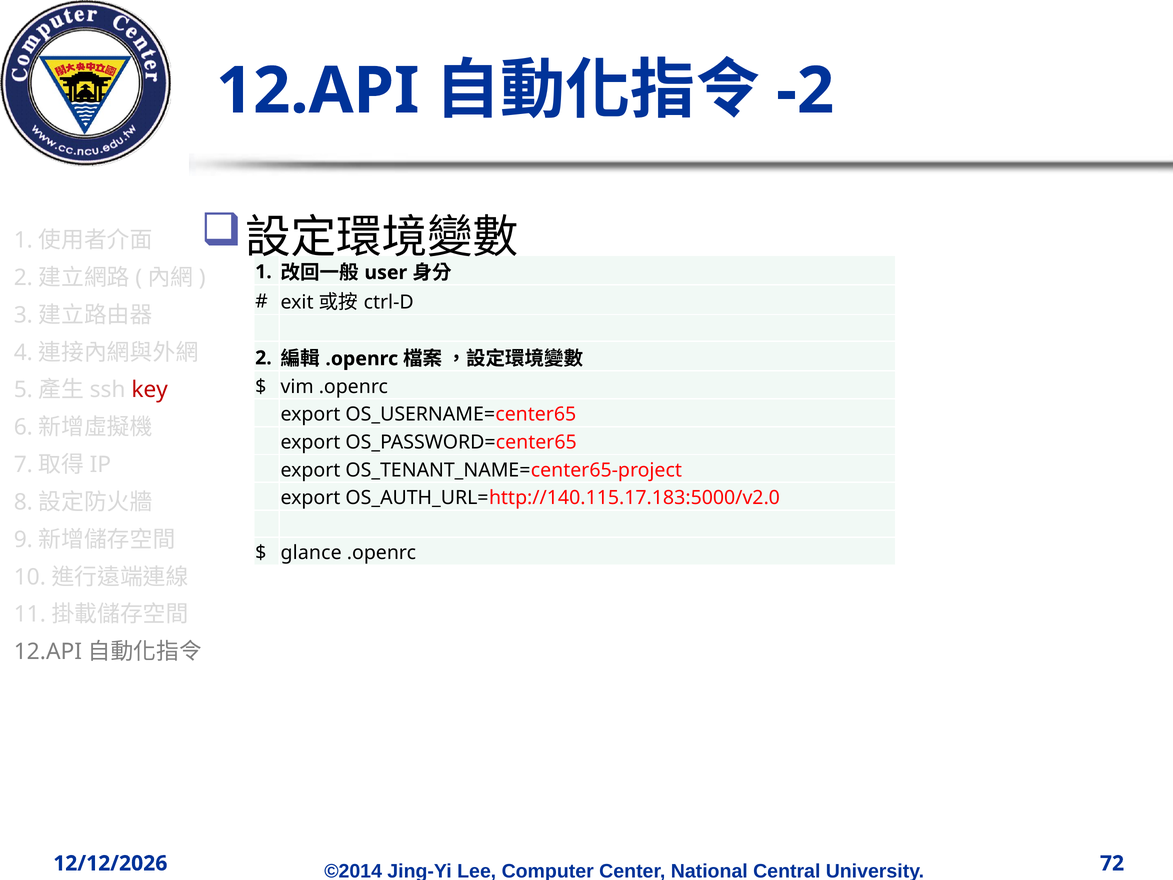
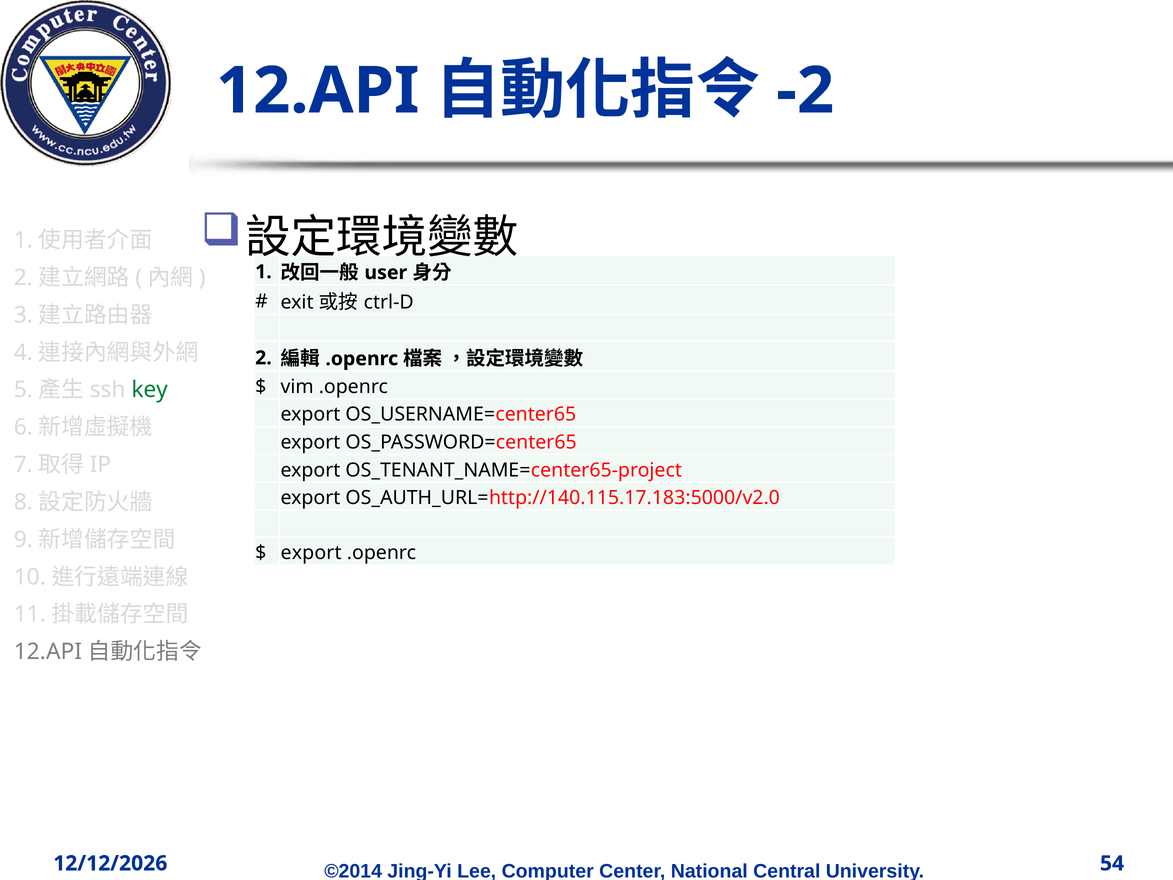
key colour: red -> green (150, 390)
glance: glance -> export (311, 553)
72: 72 -> 54 (1112, 863)
